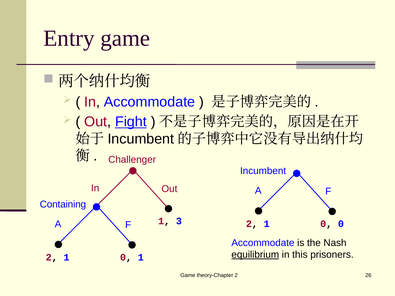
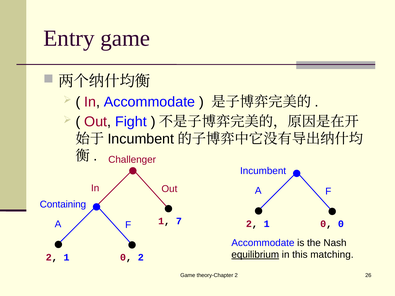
Fight underline: present -> none (131, 122)
3: 3 -> 7 (179, 221)
prisoners: prisoners -> matching (332, 255)
0 1: 1 -> 2 (141, 258)
